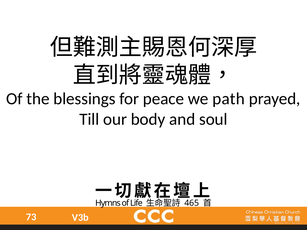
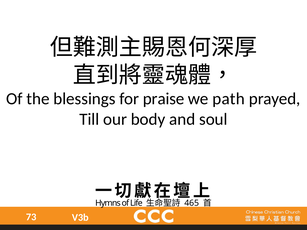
peace: peace -> praise (164, 99)
